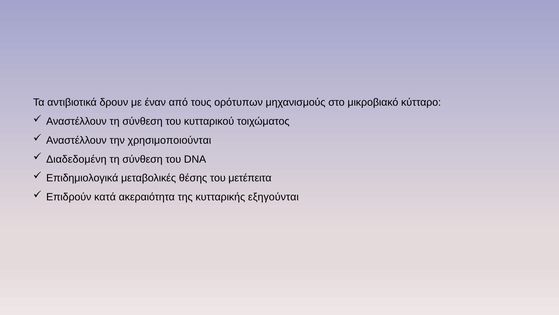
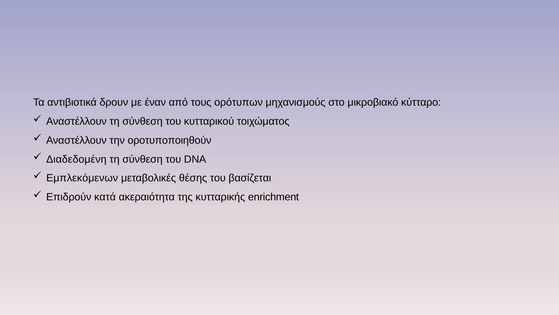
χρησιμοποιούνται: χρησιμοποιούνται -> οροτυποποιηθούν (169, 140)
Επιδημιολογικά: Επιδημιολογικά -> Εμπλεκόμενων (82, 178)
μετέπειτα: μετέπειτα -> βασίζεται (250, 178)
εξηγούνται: εξηγούνται -> enrichment (274, 197)
